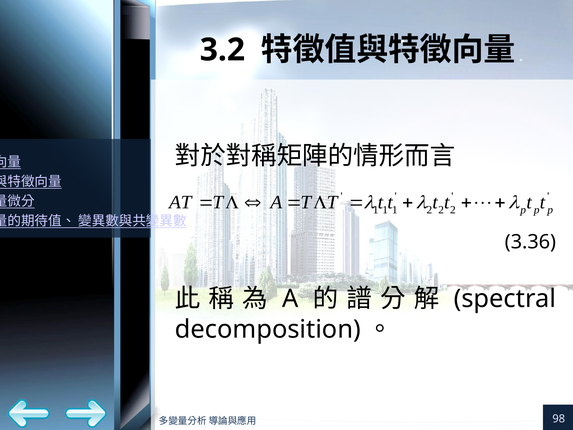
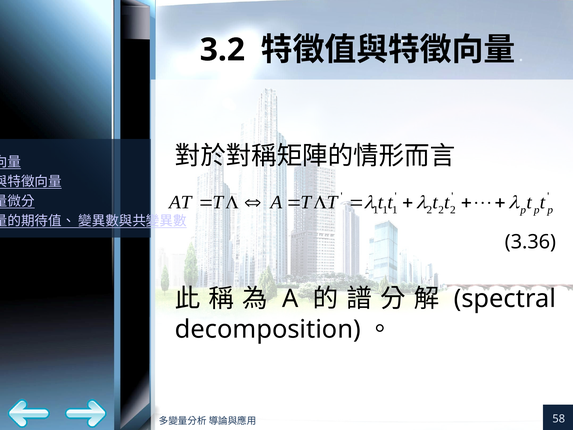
98: 98 -> 58 (559, 419)
